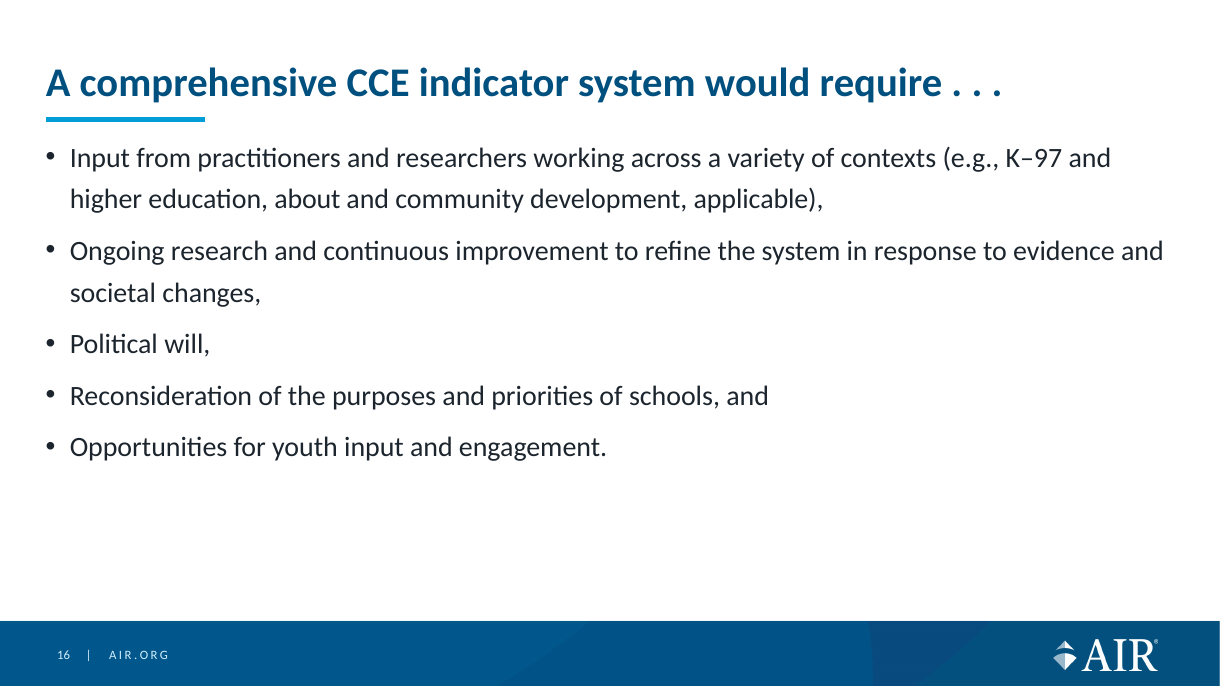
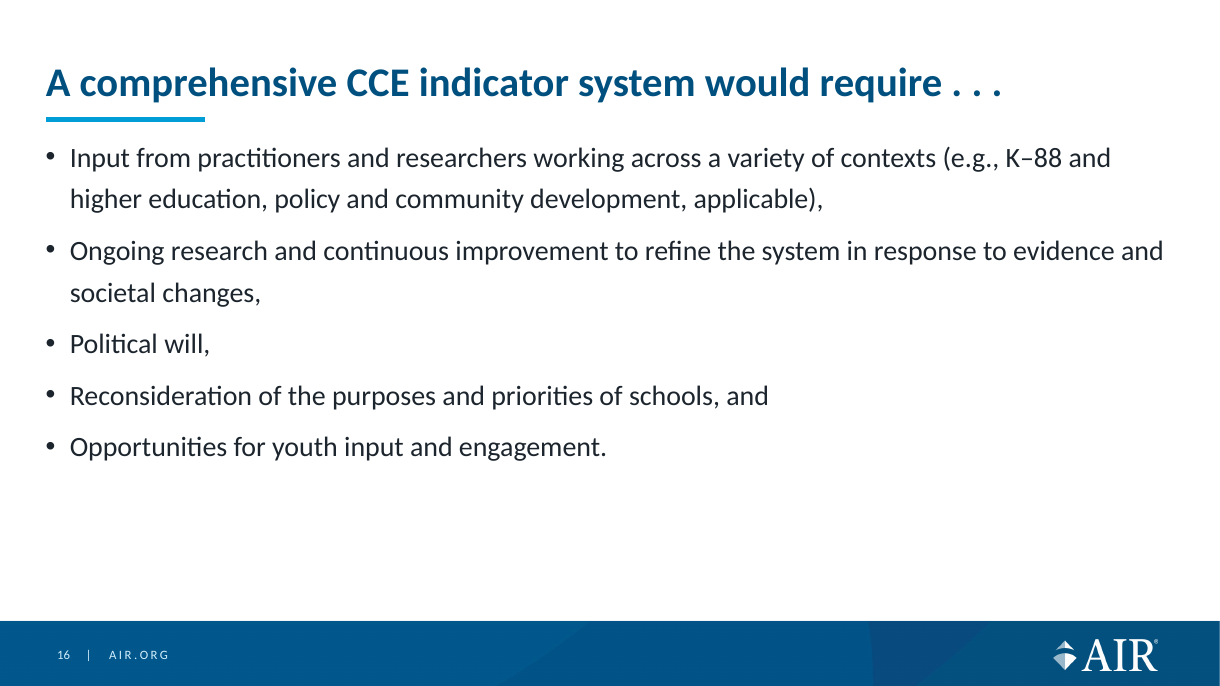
K–97: K–97 -> K–88 (1034, 158)
about: about -> policy (307, 200)
